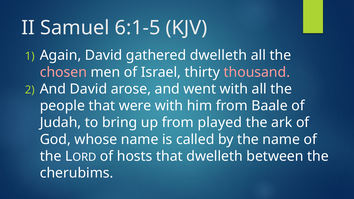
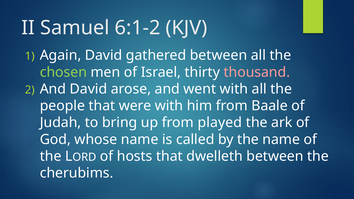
6:1-5: 6:1-5 -> 6:1-2 (138, 28)
gathered dwelleth: dwelleth -> between (218, 55)
chosen colour: pink -> light green (63, 72)
